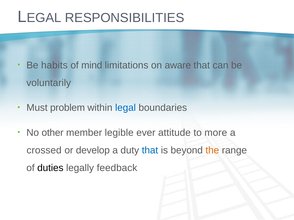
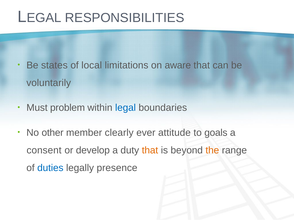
habits: habits -> states (54, 65)
mind: mind -> local (92, 65)
legible: legible -> clearly (119, 133)
more: more -> goals (216, 133)
crossed: crossed -> consent (44, 151)
that colour: blue -> orange (150, 151)
duties colour: black -> blue (50, 168)
feedback: feedback -> presence (117, 168)
